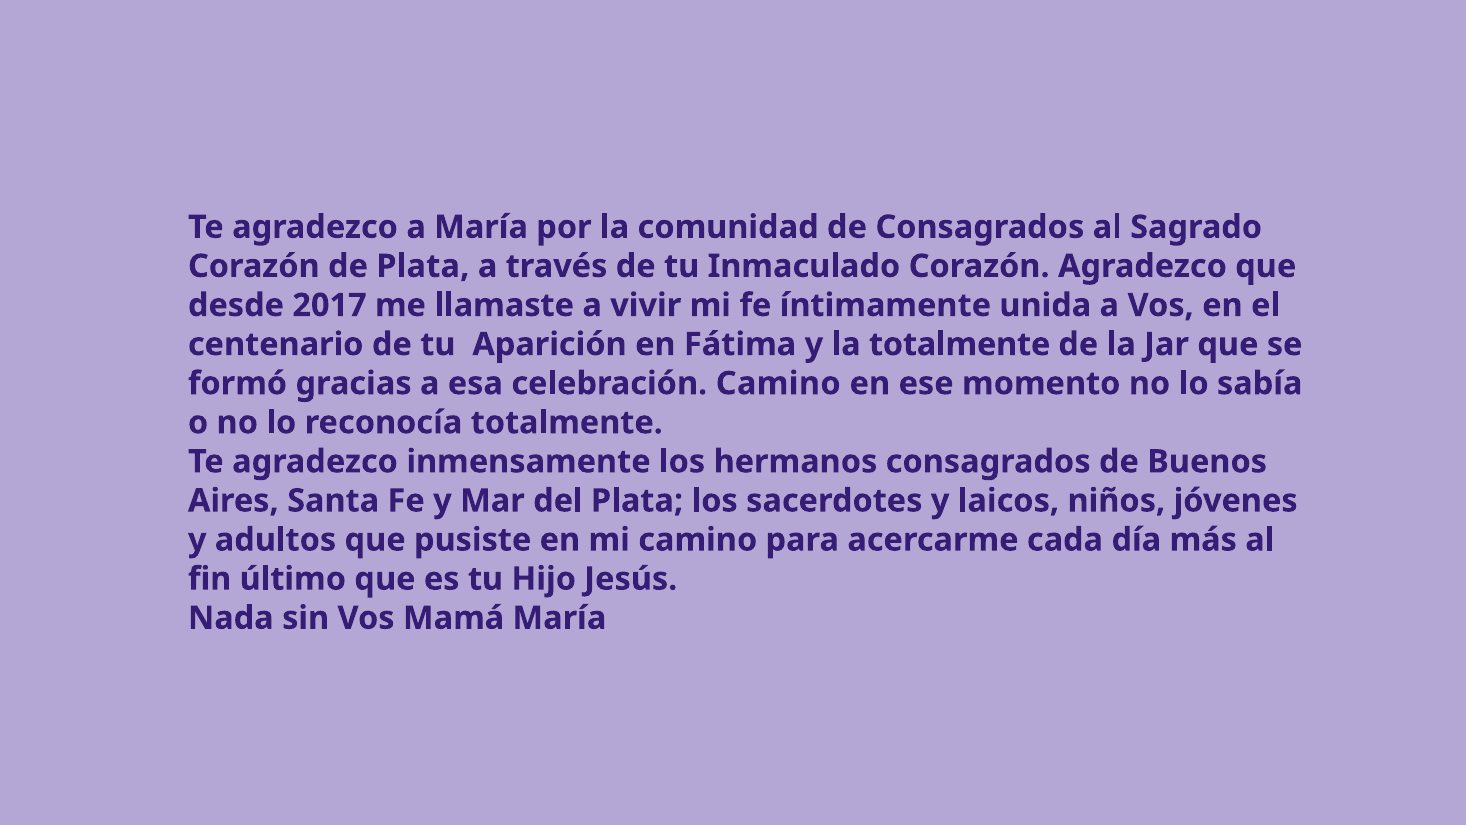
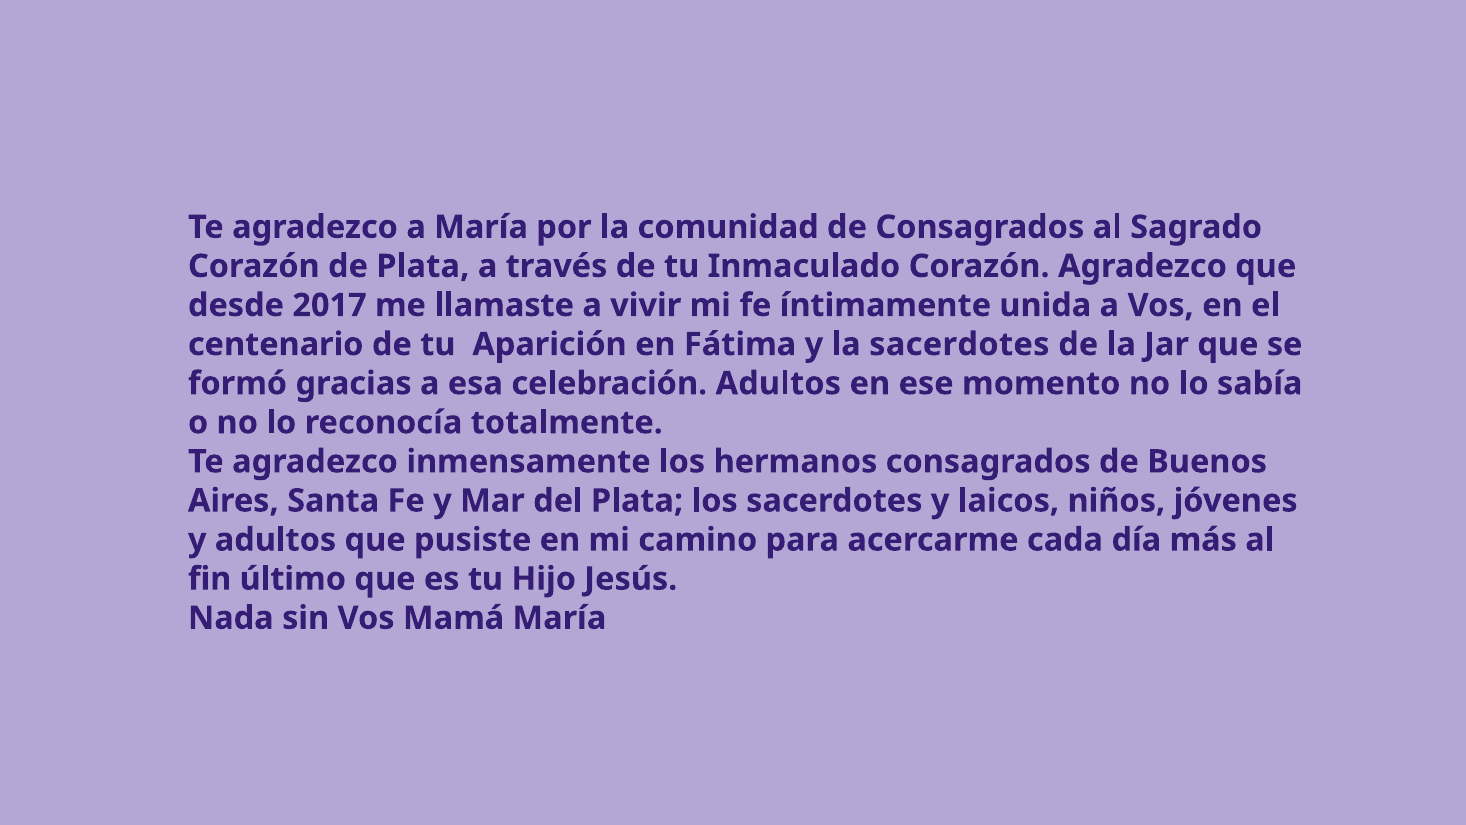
la totalmente: totalmente -> sacerdotes (959, 344)
celebración Camino: Camino -> Adultos (778, 383)
